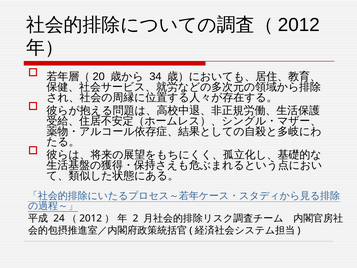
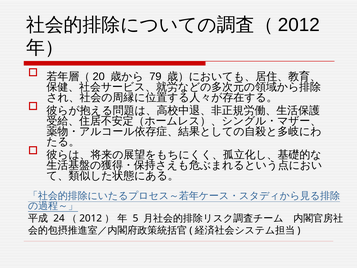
34: 34 -> 79 (155, 77)
2: 2 -> 5 (135, 218)
